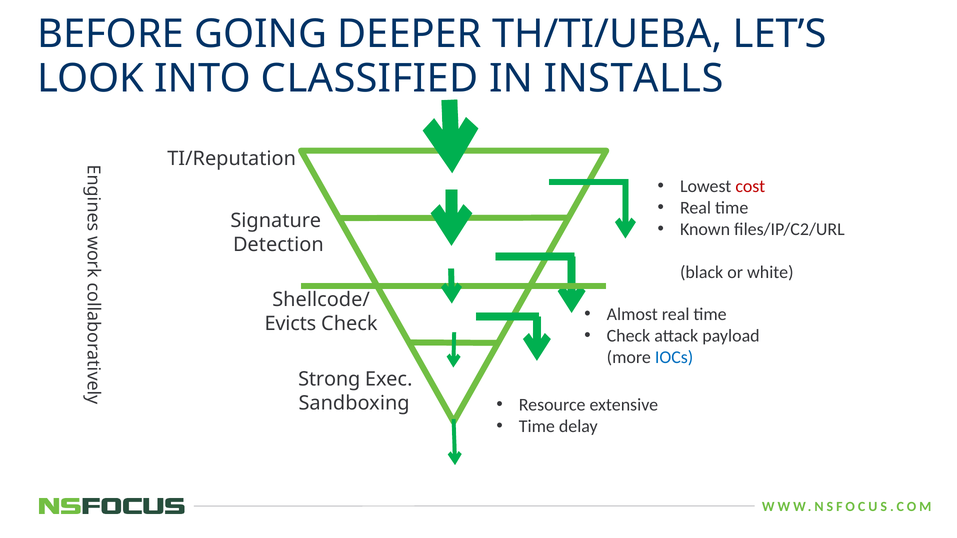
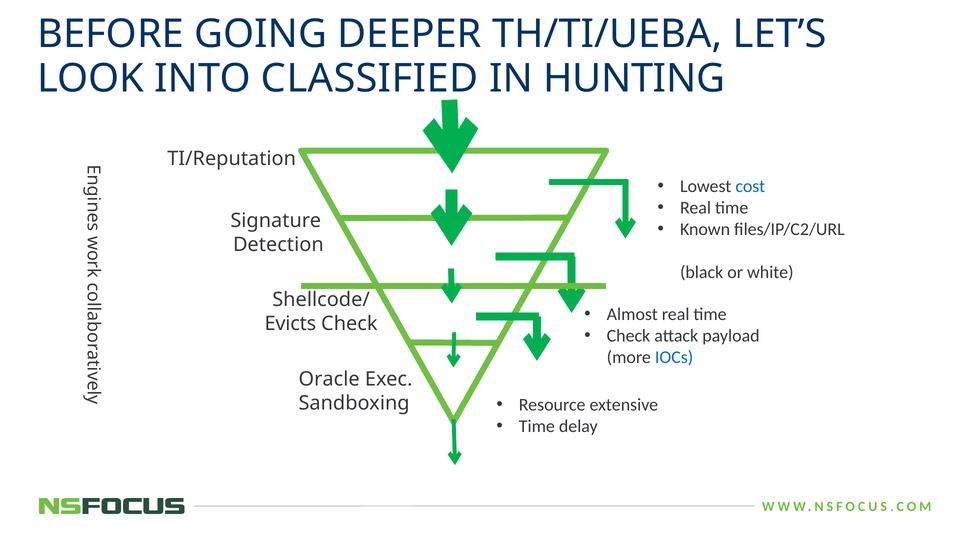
INSTALLS: INSTALLS -> HUNTING (634, 78)
cost colour: red -> blue (750, 186)
Strong: Strong -> Oracle (329, 379)
